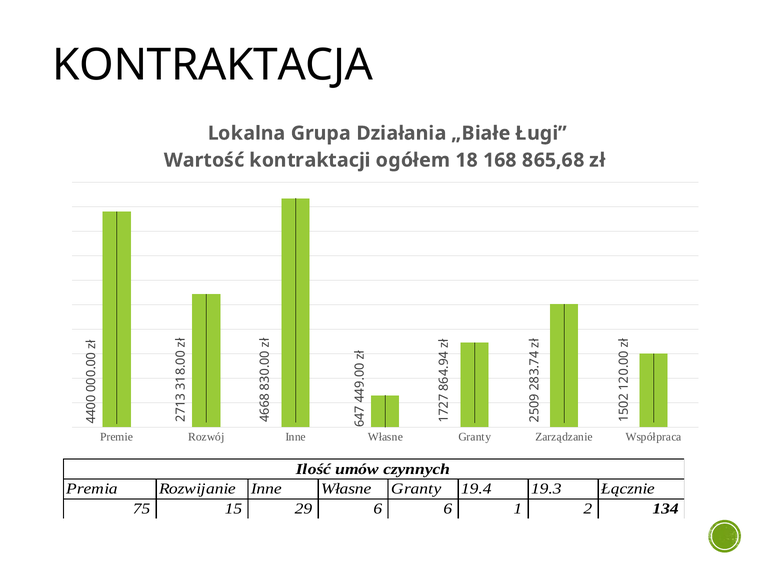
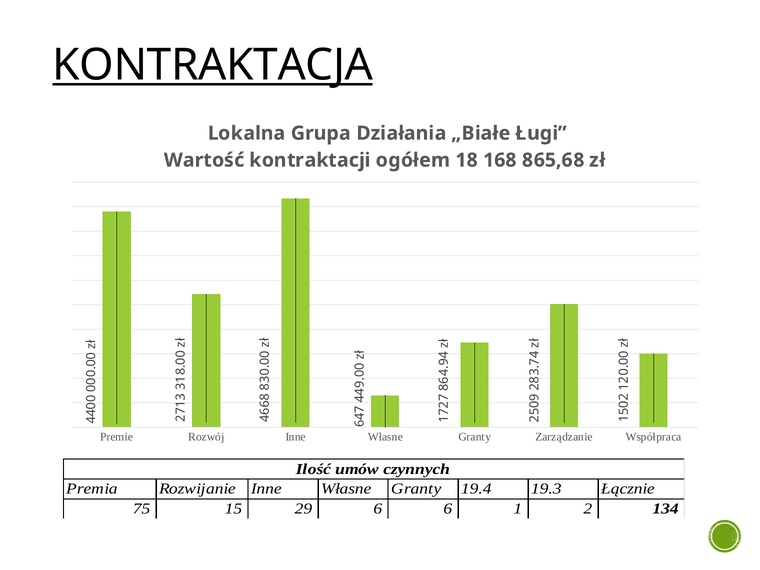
KONTRAKTACJA underline: none -> present (213, 65)
